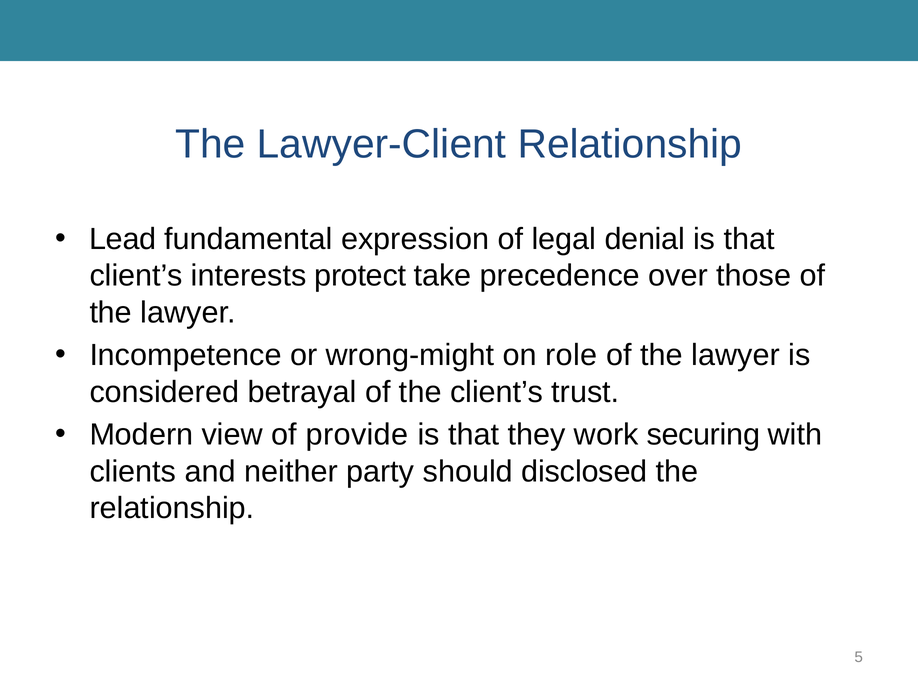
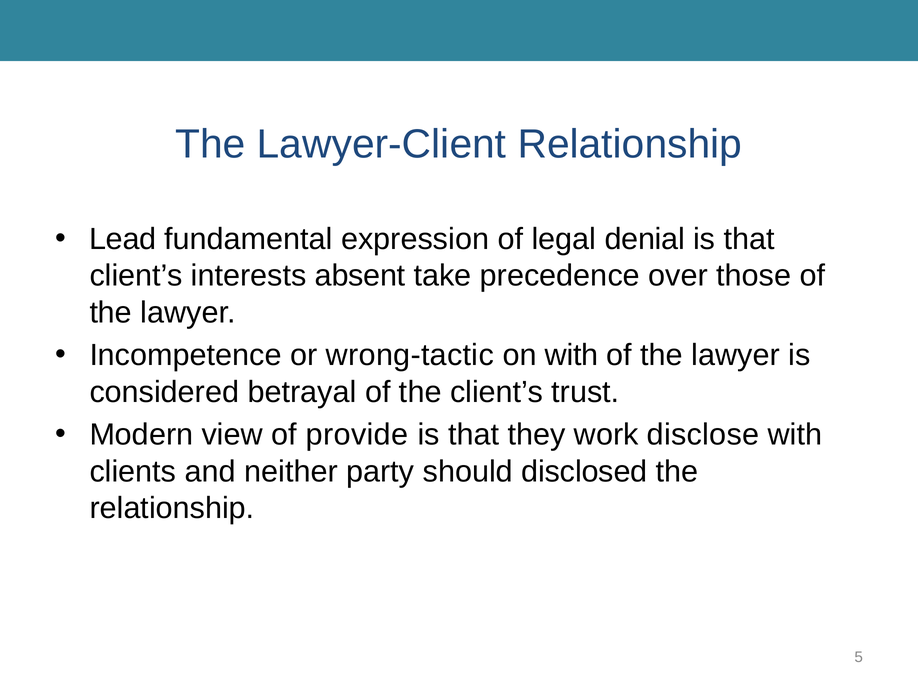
protect: protect -> absent (360, 276)
wrong-might: wrong-might -> wrong-tactic (410, 356)
on role: role -> with (572, 356)
securing: securing -> disclose (703, 435)
